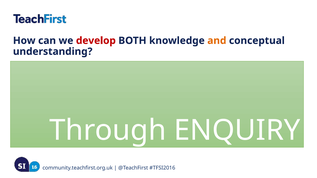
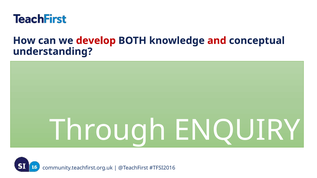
and colour: orange -> red (217, 41)
